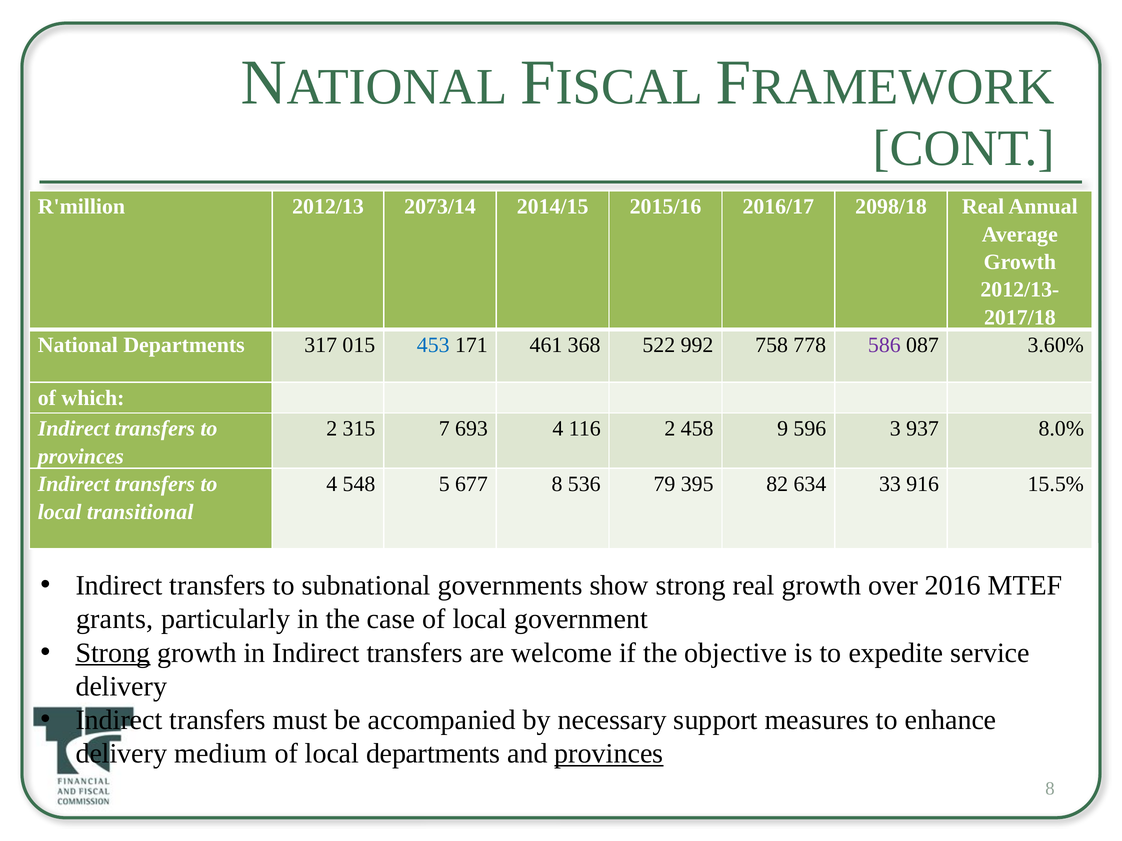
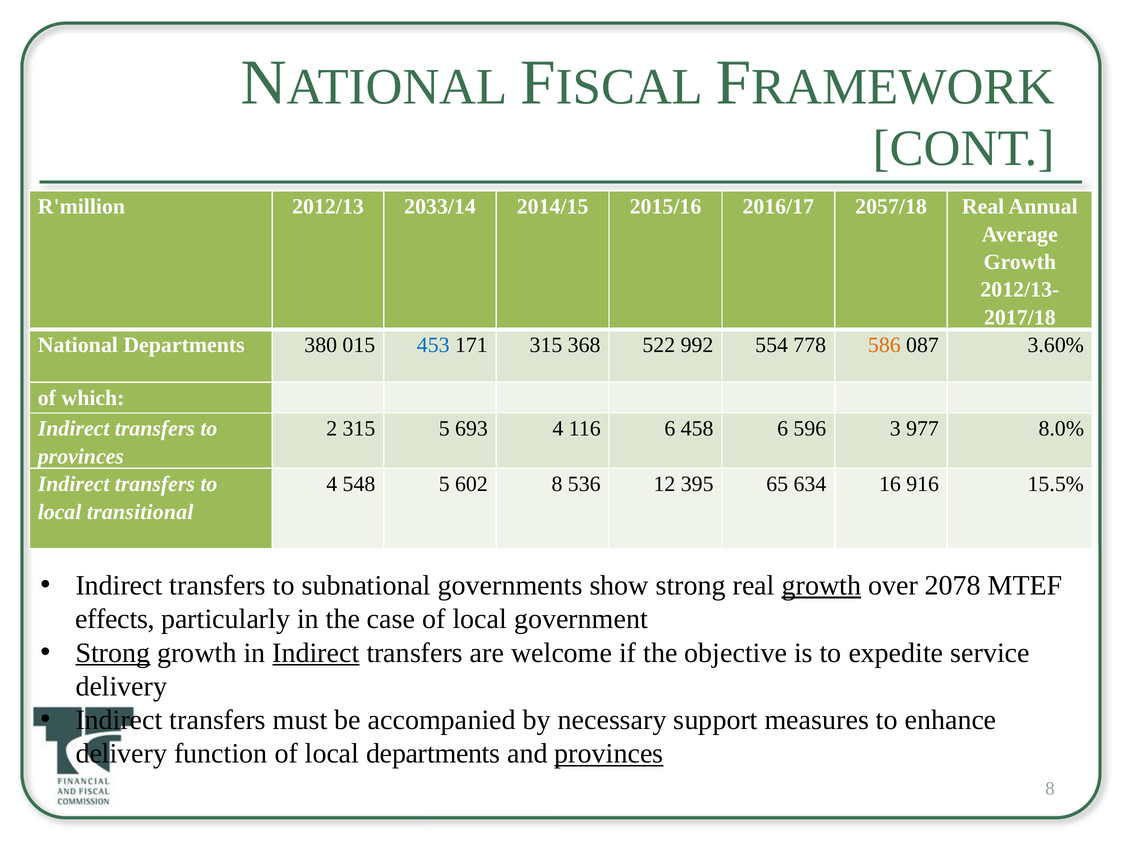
2073/14: 2073/14 -> 2033/14 (440, 207)
2098/18: 2098/18 -> 2057/18 (891, 207)
317: 317 -> 380 (321, 345)
171 461: 461 -> 315 (546, 345)
758: 758 -> 554 (772, 345)
586 colour: purple -> orange (884, 345)
315 7: 7 -> 5 (444, 429)
116 2: 2 -> 6 (670, 429)
458 9: 9 -> 6 (783, 429)
937: 937 -> 977 (923, 429)
677: 677 -> 602 (471, 484)
79: 79 -> 12 (664, 484)
82: 82 -> 65 (777, 484)
33: 33 -> 16 (890, 484)
growth underline: none -> present (821, 586)
2016: 2016 -> 2078 (953, 586)
grants: grants -> effects (115, 620)
Indirect underline: none -> present (316, 653)
medium: medium -> function (221, 754)
